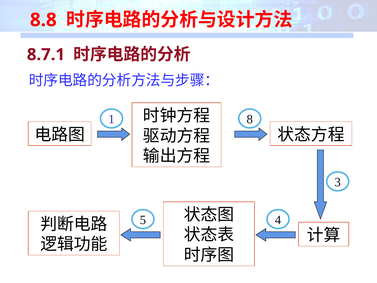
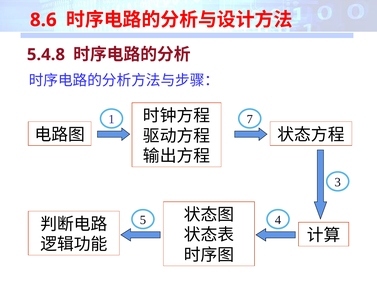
8.8: 8.8 -> 8.6 (43, 20)
8.7.1: 8.7.1 -> 5.4.8 (46, 55)
8: 8 -> 7 (250, 119)
